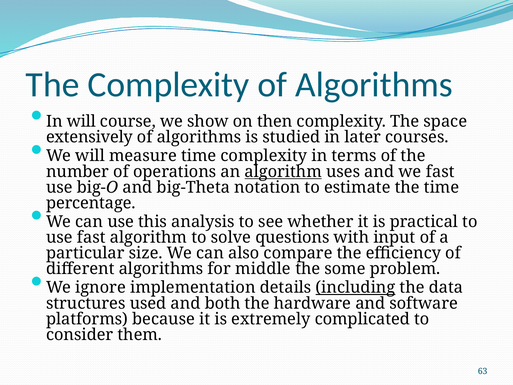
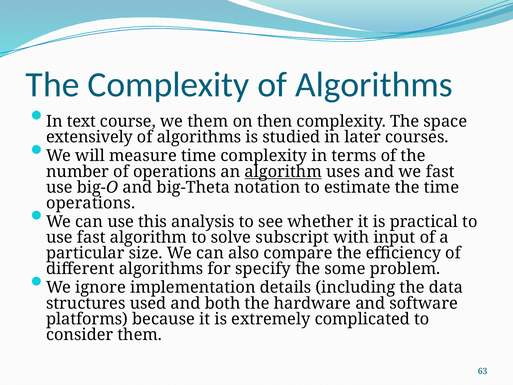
In will: will -> text (81, 121)
we show: show -> them (208, 121)
percentage: percentage -> operations (91, 203)
questions: questions -> subscript (292, 237)
middle: middle -> specify (263, 269)
including underline: present -> none (355, 287)
